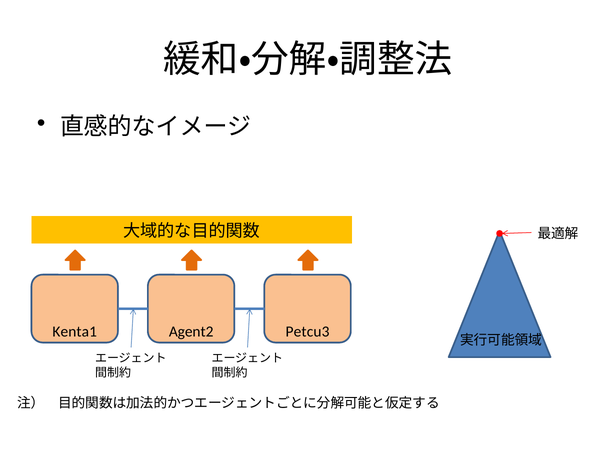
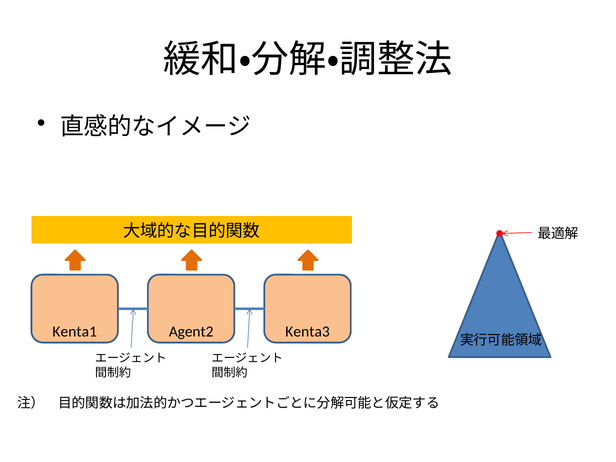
Petcu3: Petcu3 -> Kenta3 (308, 332)
